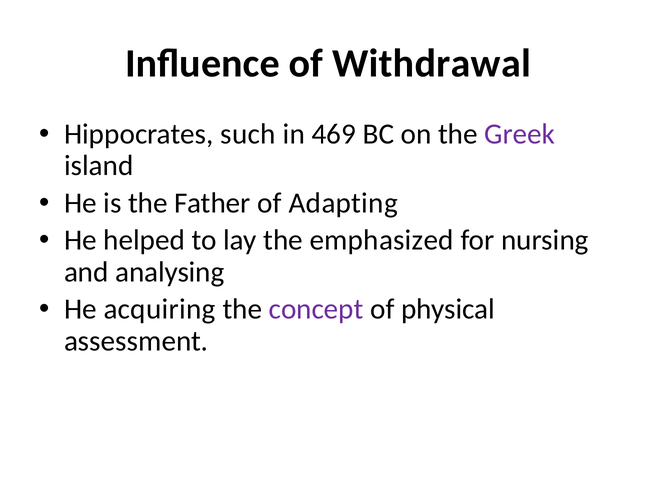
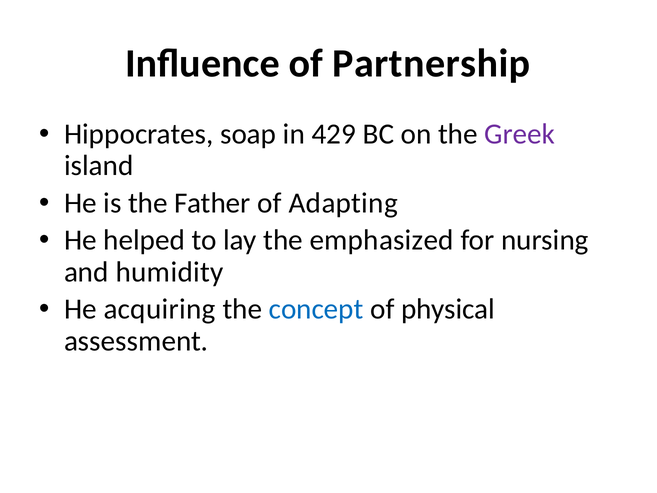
Withdrawal: Withdrawal -> Partnership (431, 64)
such: such -> soap (248, 134)
469: 469 -> 429 (334, 134)
analysing: analysing -> humidity (170, 272)
concept colour: purple -> blue (316, 309)
